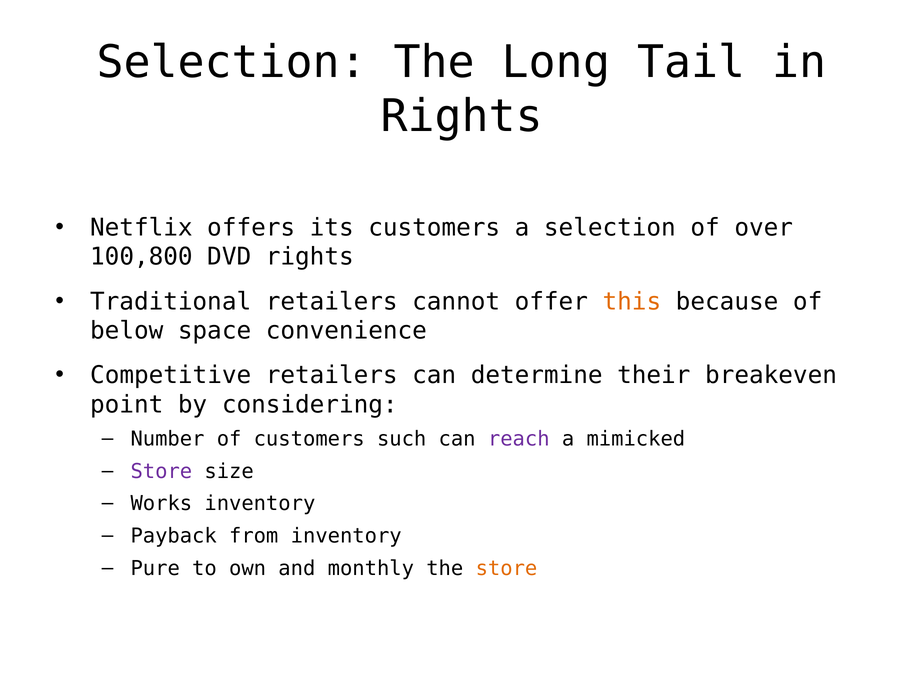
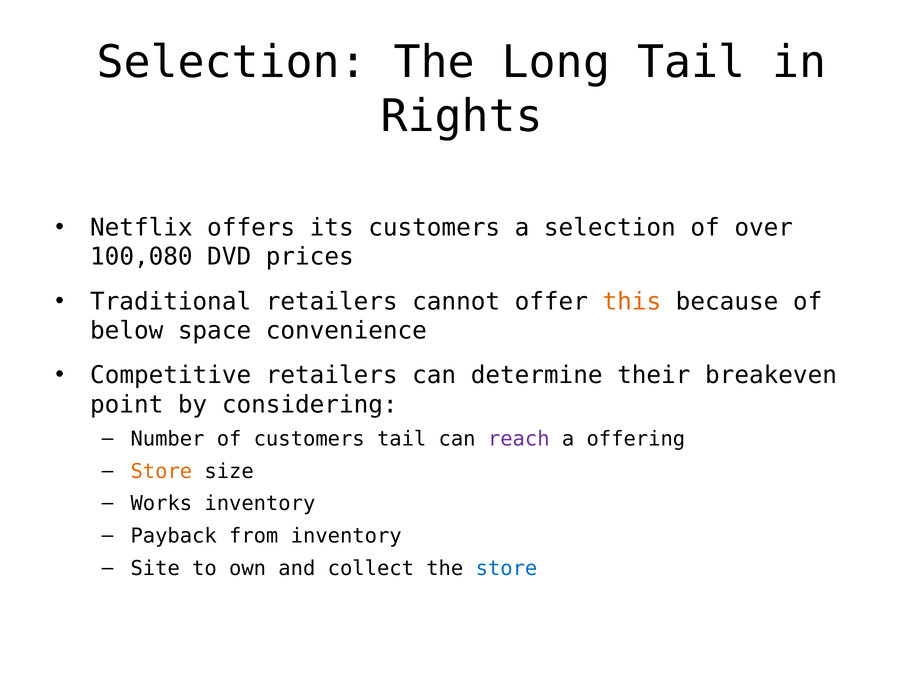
100,800: 100,800 -> 100,080 (141, 257)
DVD rights: rights -> prices (310, 257)
customers such: such -> tail (402, 439)
mimicked: mimicked -> offering (636, 439)
Store colour: purple -> orange (161, 471)
Pure: Pure -> Site (155, 568)
monthly: monthly -> collect (371, 568)
store colour: orange -> blue (506, 568)
